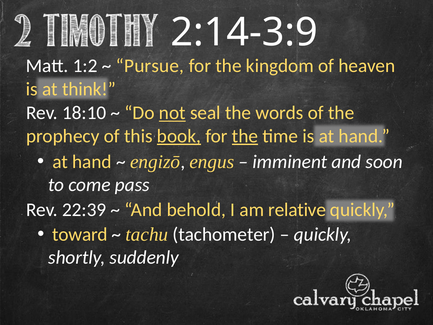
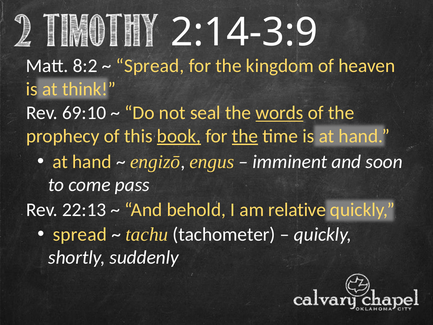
1:2: 1:2 -> 8:2 (85, 66)
Pursue: Pursue -> Spread (150, 66)
18:10: 18:10 -> 69:10 (84, 113)
not underline: present -> none (172, 113)
words underline: none -> present (280, 113)
22:39: 22:39 -> 22:13 (84, 210)
toward: toward -> spread (80, 234)
